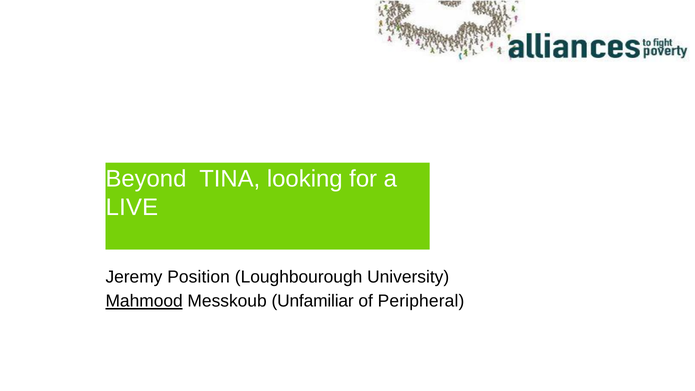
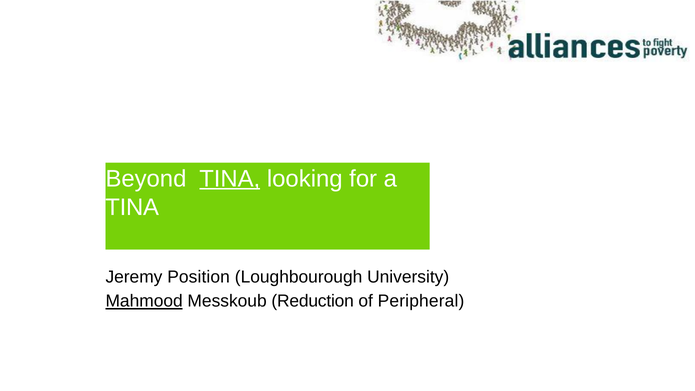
TINA underline: none -> present (230, 179)
LIVE: LIVE -> TINA (132, 207)
Unfamiliar: Unfamiliar -> Reduction (313, 301)
